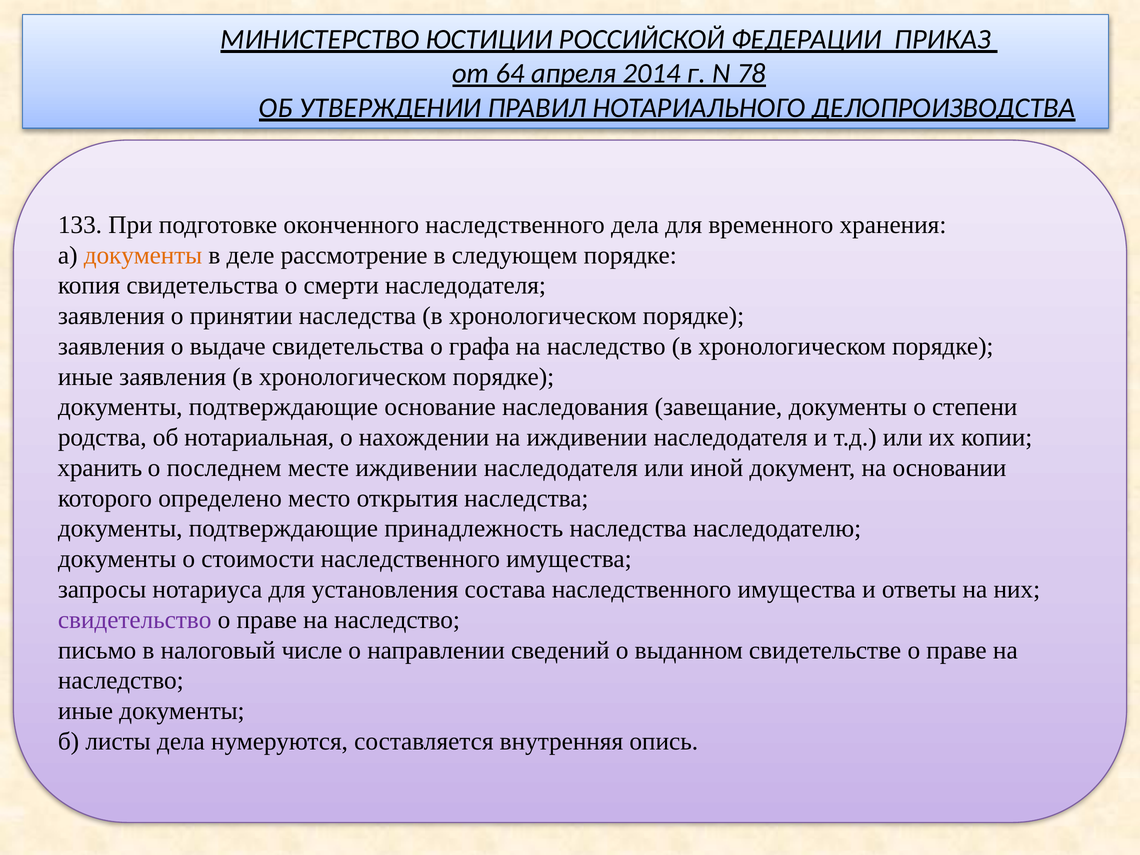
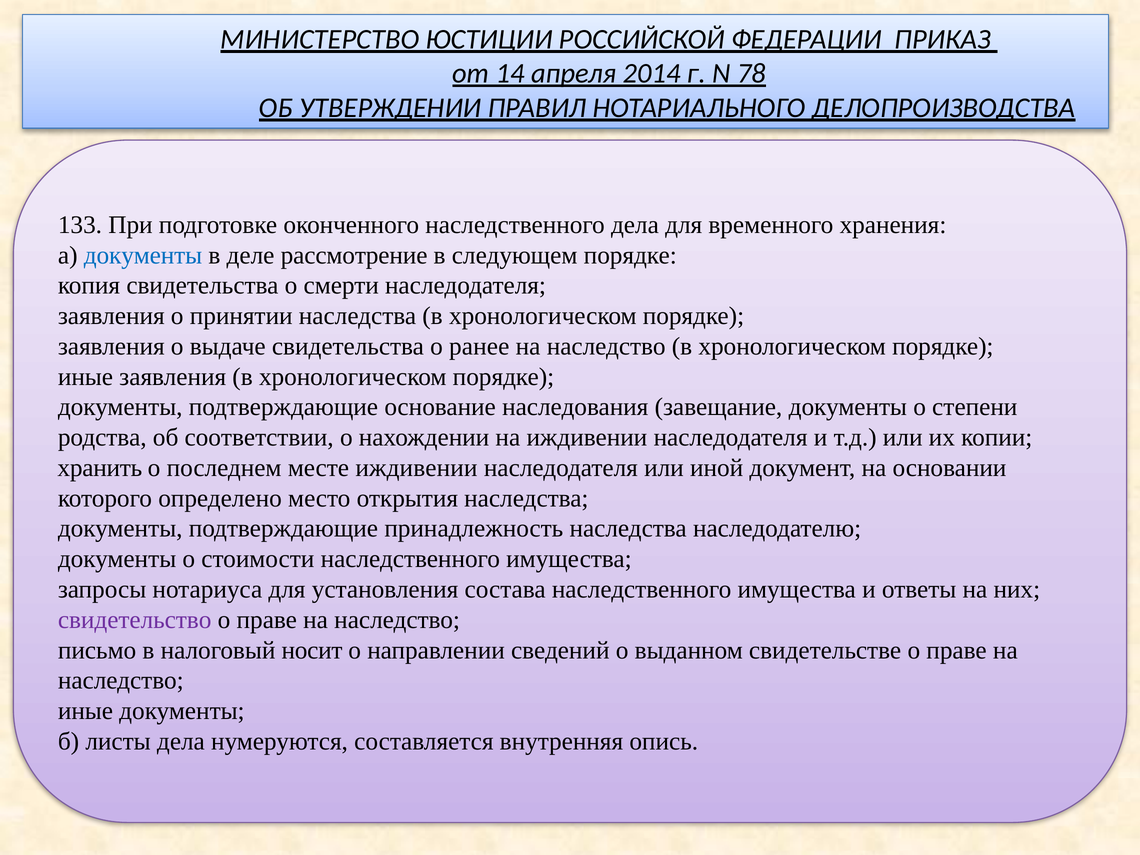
64: 64 -> 14 (510, 73)
документы colour: orange -> blue (143, 255)
графа: графа -> ранее (479, 346)
нотариальная: нотариальная -> соответствии (259, 437)
числе: числе -> носит (312, 650)
